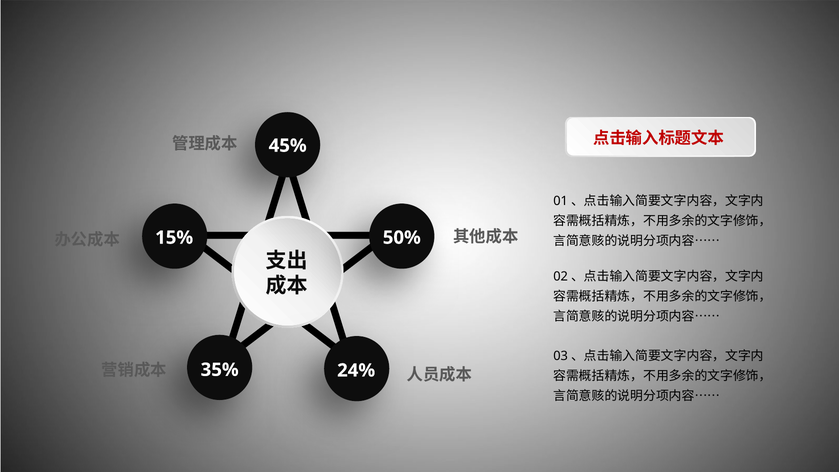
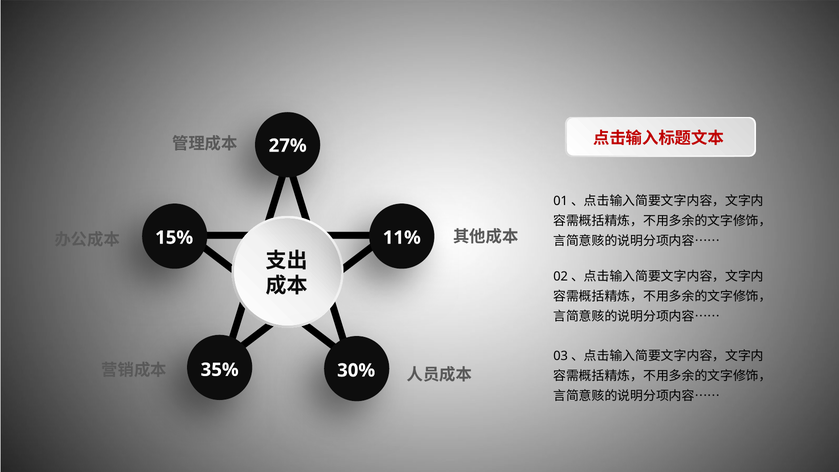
45%: 45% -> 27% (288, 146)
50%: 50% -> 11% (402, 238)
24%: 24% -> 30% (356, 370)
